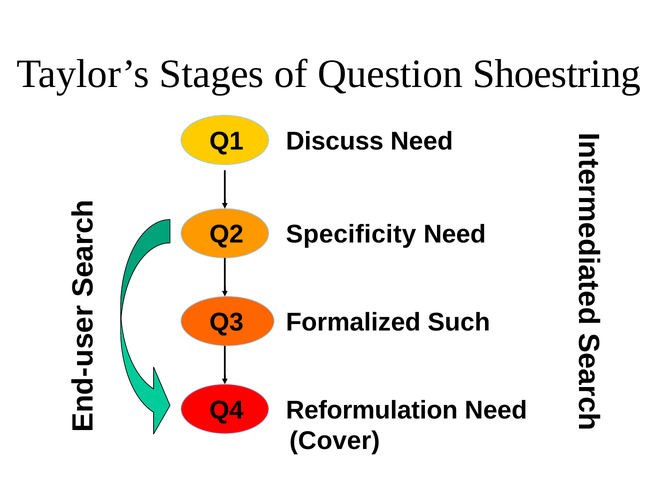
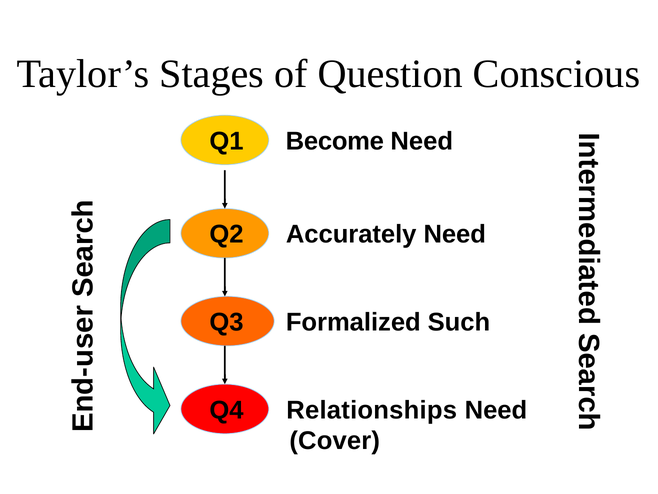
Shoestring: Shoestring -> Conscious (556, 74)
Discuss: Discuss -> Become (335, 141)
Specificity: Specificity -> Accurately (351, 234)
Reformulation: Reformulation -> Relationships (372, 410)
